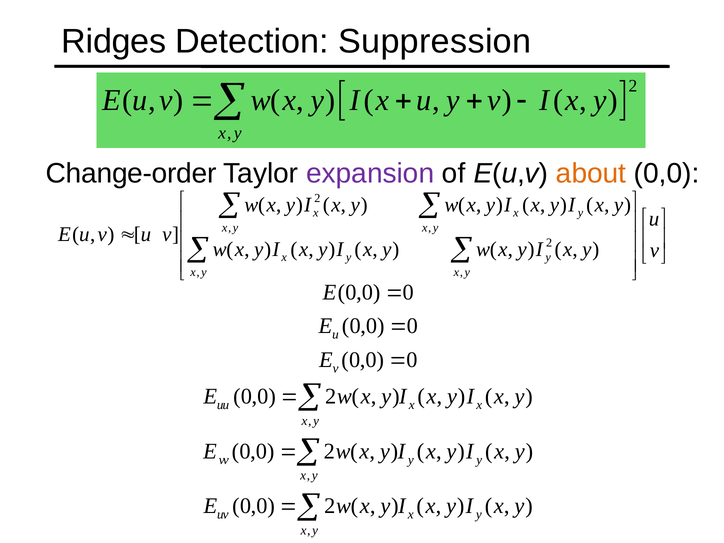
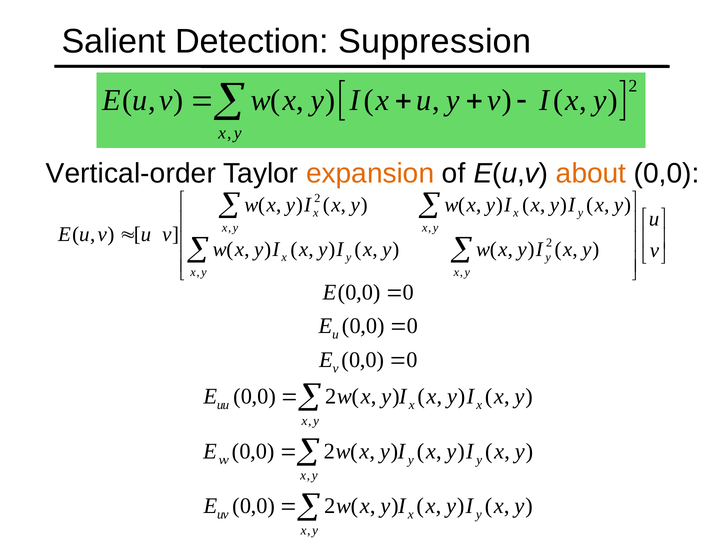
Ridges: Ridges -> Salient (114, 42)
Change-order: Change-order -> Vertical-order (131, 173)
expansion colour: purple -> orange (370, 173)
